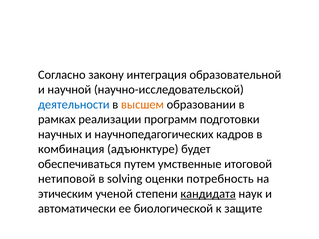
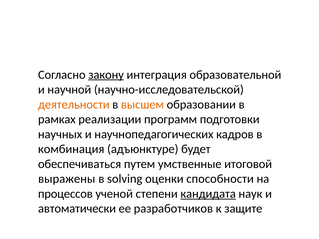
закону underline: none -> present (106, 75)
деятельности colour: blue -> orange (74, 105)
нетиповой: нетиповой -> выражены (67, 179)
потребность: потребность -> способности (220, 179)
этическим: этическим -> процессов (65, 194)
биологической: биологической -> разработчиков (173, 209)
